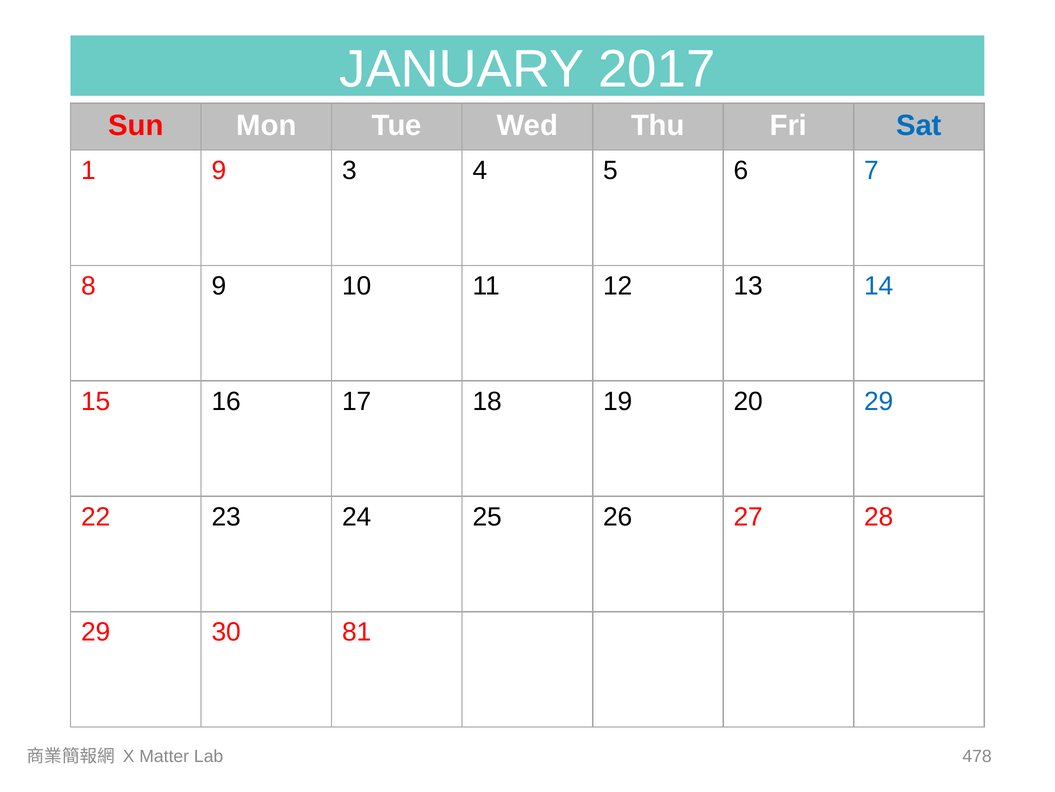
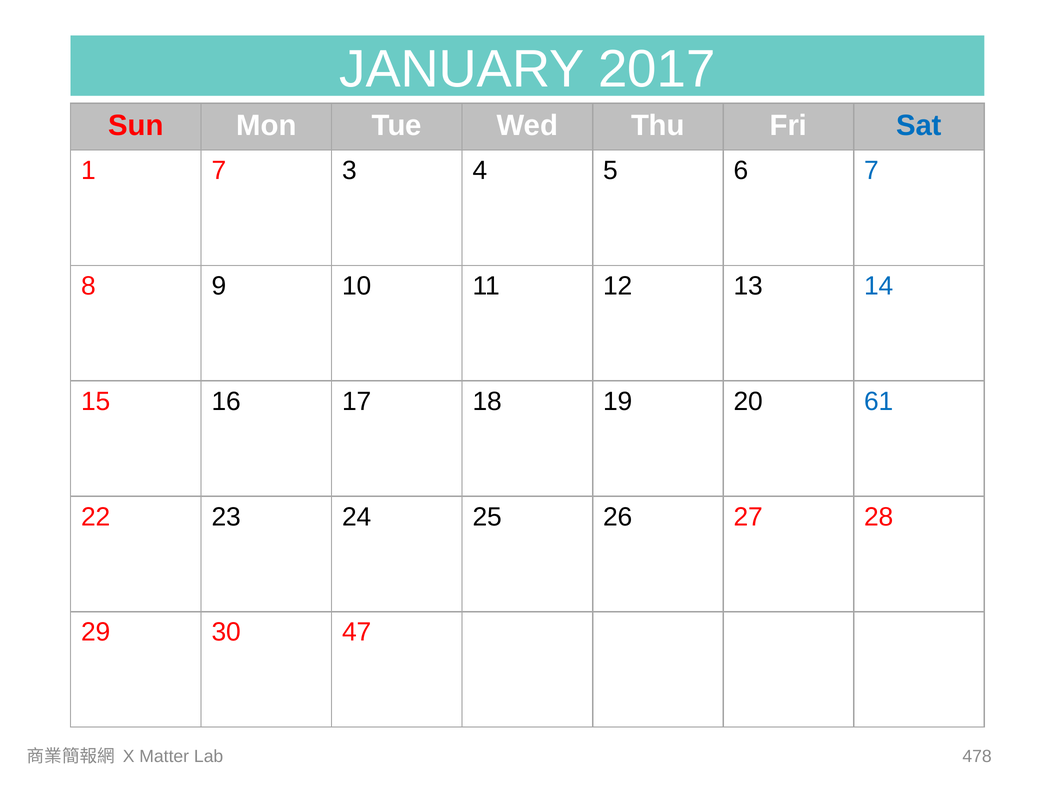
1 9: 9 -> 7 (219, 170)
20 29: 29 -> 61 (879, 401)
81: 81 -> 47 (357, 632)
